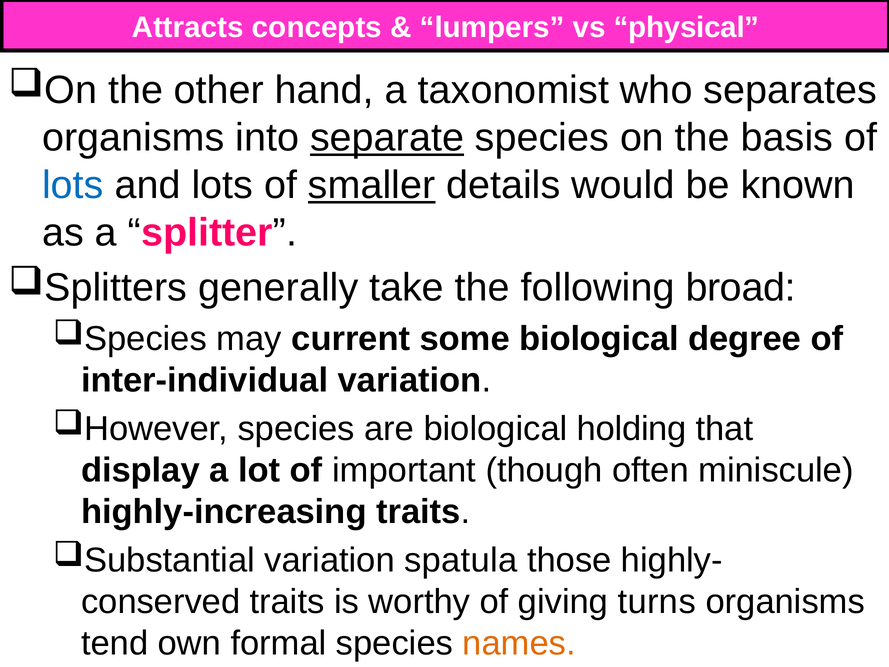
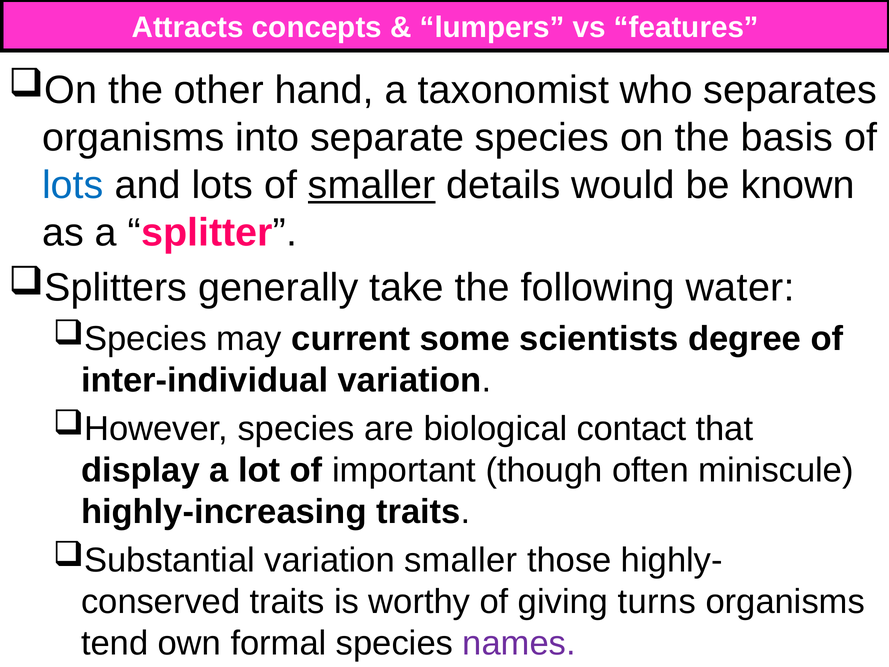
physical: physical -> features (686, 27)
separate underline: present -> none (387, 138)
broad: broad -> water (740, 288)
some biological: biological -> scientists (599, 339)
holding: holding -> contact (632, 429)
variation spatula: spatula -> smaller (461, 560)
names colour: orange -> purple (519, 643)
